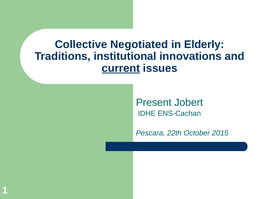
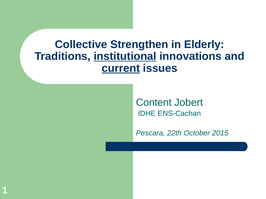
Negotiated: Negotiated -> Strengthen (139, 44)
institutional underline: none -> present (125, 56)
Present: Present -> Content (154, 103)
